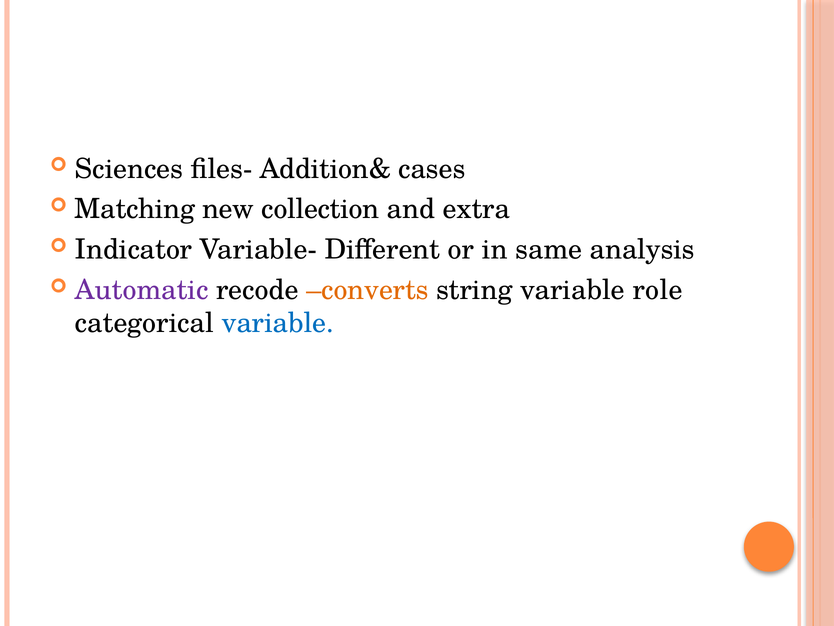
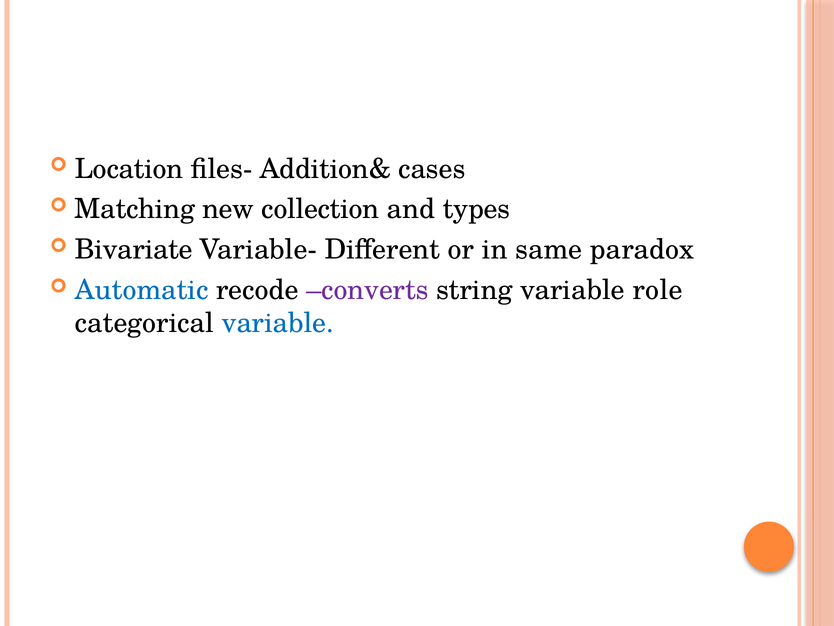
Sciences: Sciences -> Location (129, 169)
extra: extra -> types (477, 209)
Indicator: Indicator -> Bivariate (134, 249)
analysis: analysis -> paradox (642, 249)
Automatic colour: purple -> blue (142, 290)
converts colour: orange -> purple (367, 290)
